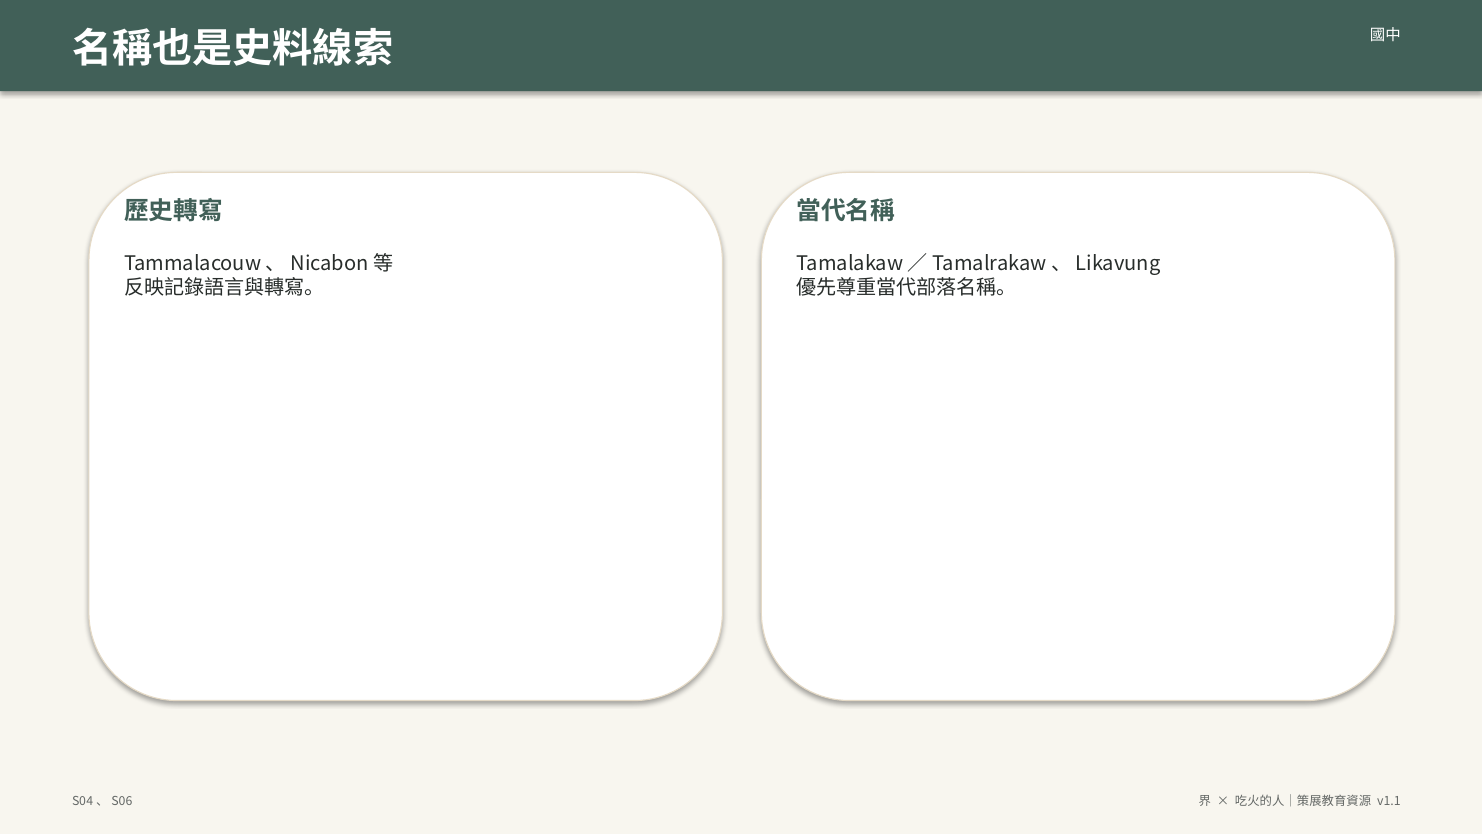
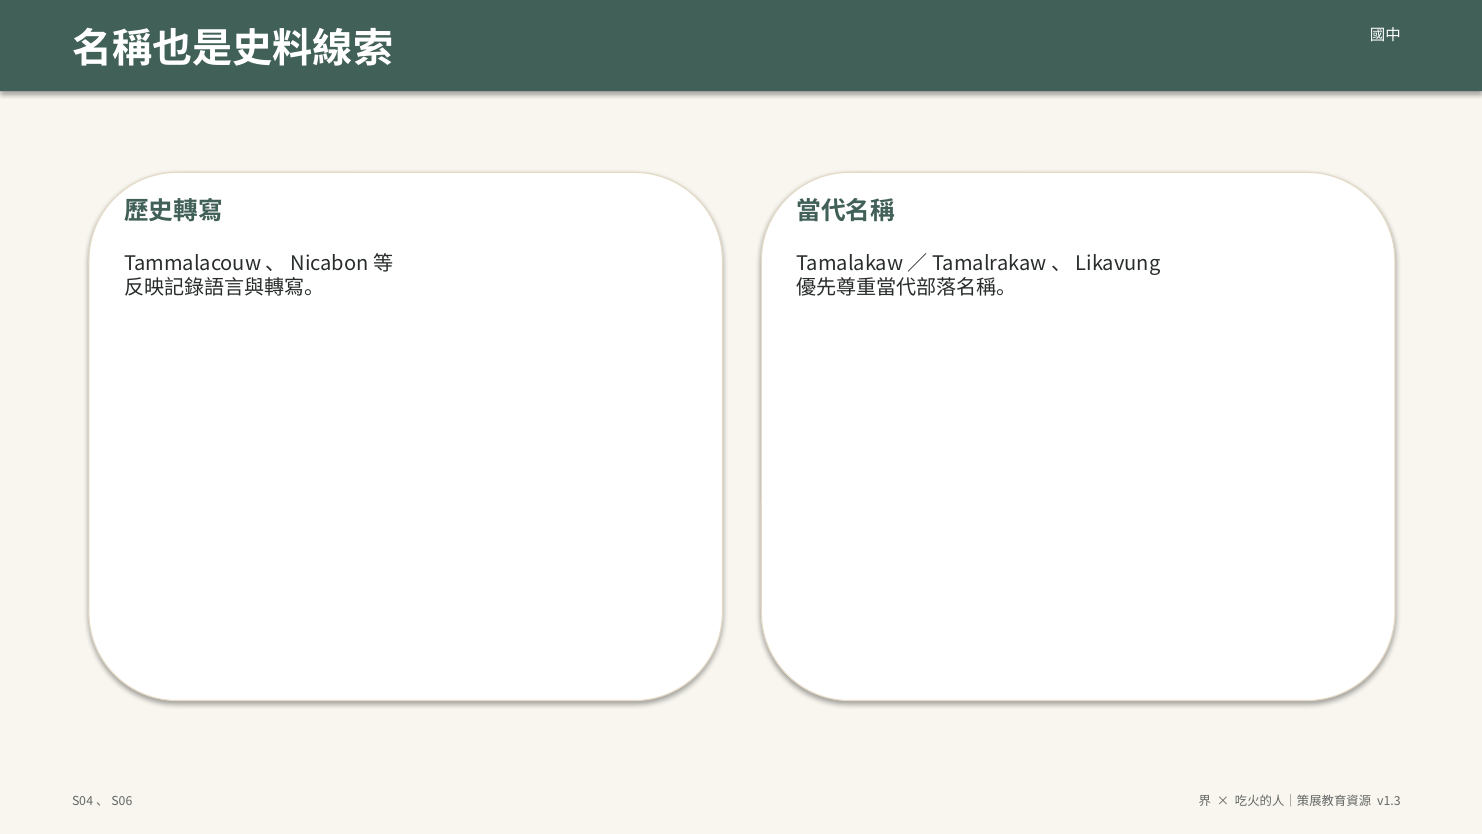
v1.1: v1.1 -> v1.3 (1389, 801)
